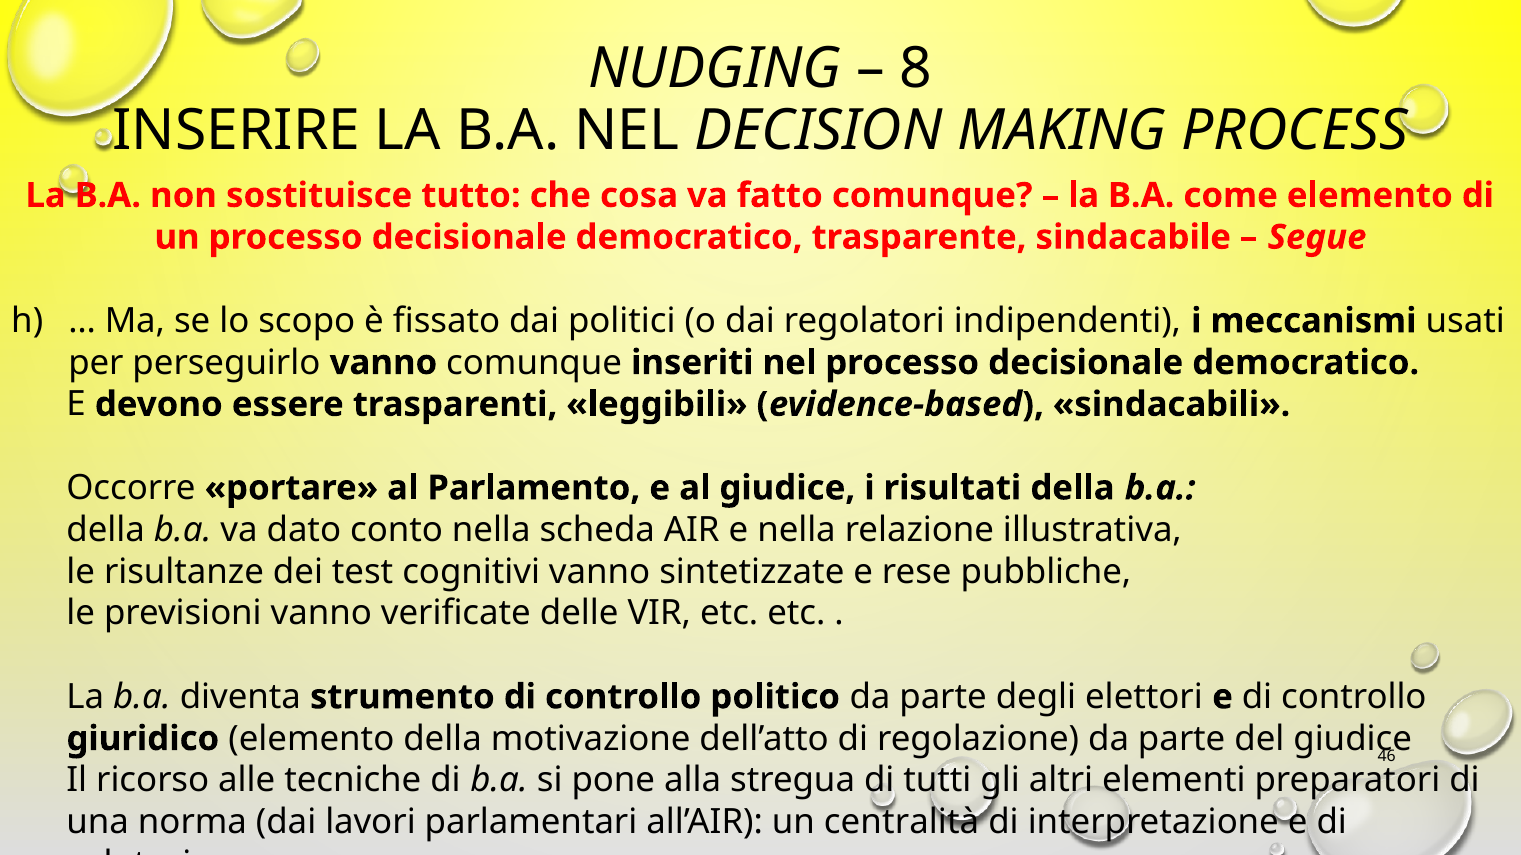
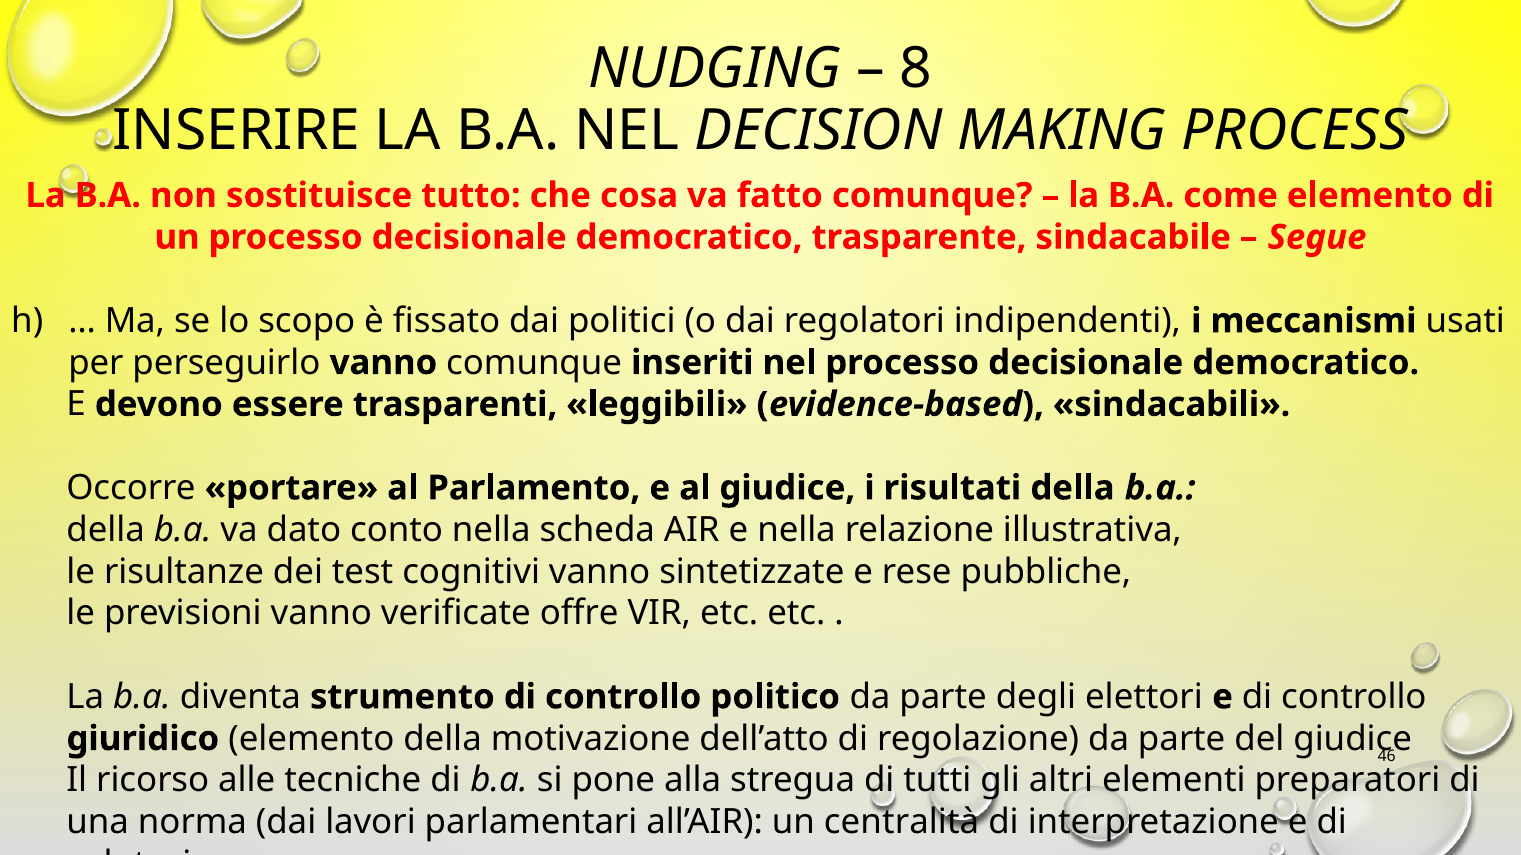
delle: delle -> offre (579, 614)
